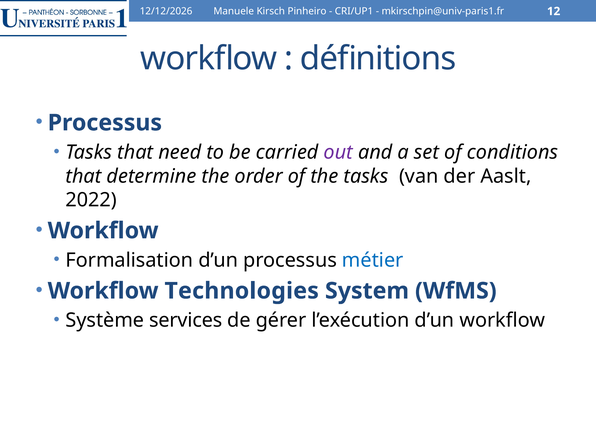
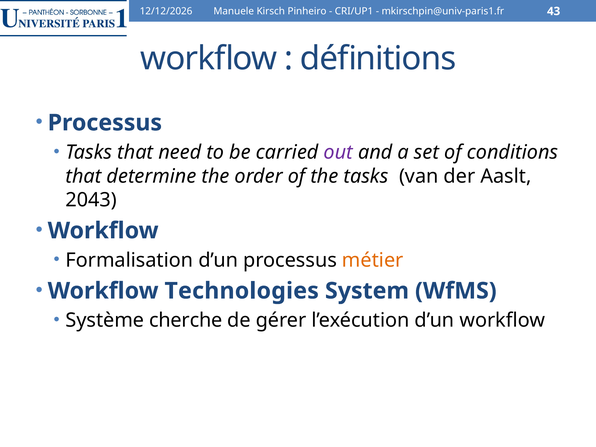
12: 12 -> 43 (554, 11)
2022: 2022 -> 2043 (91, 200)
métier colour: blue -> orange (373, 260)
services: services -> cherche (186, 320)
